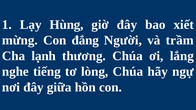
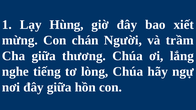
đắng: đắng -> chán (85, 40)
Cha lạnh: lạnh -> giữa (44, 56)
